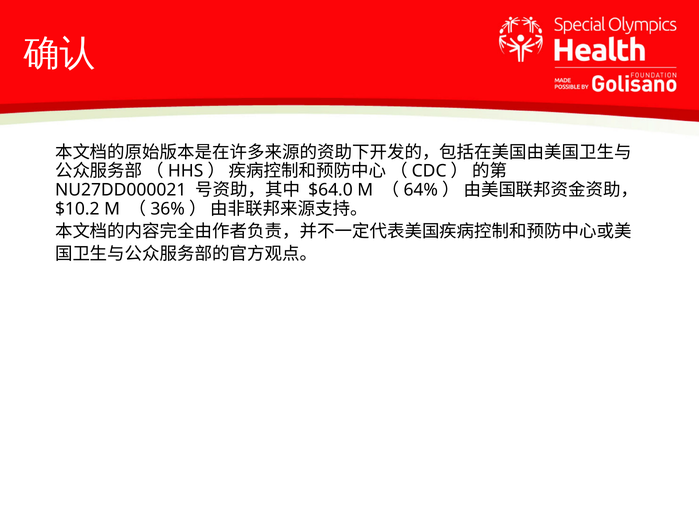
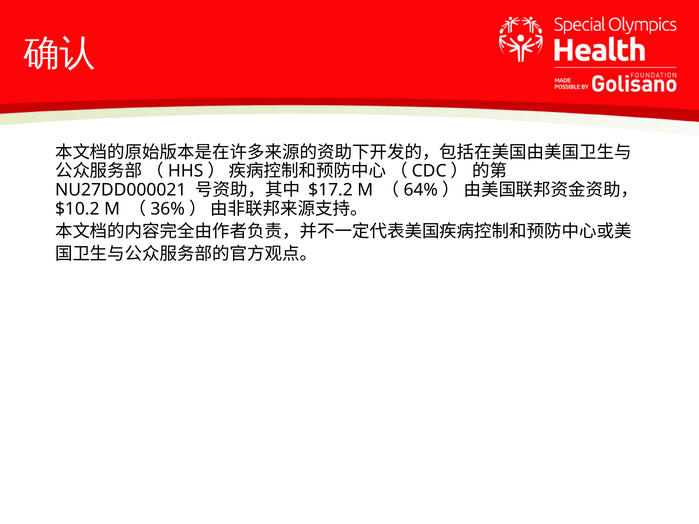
$64.0: $64.0 -> $17.2 (330, 190)
